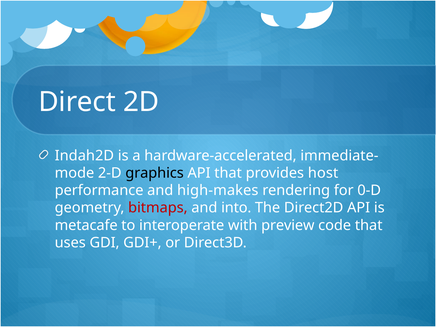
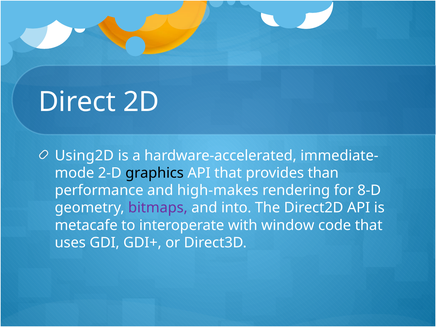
Indah2D: Indah2D -> Using2D (84, 156)
host: host -> than (323, 173)
0-D: 0-D -> 8-D (369, 190)
bitmaps colour: red -> purple (158, 208)
preview: preview -> window (288, 225)
